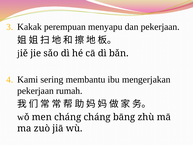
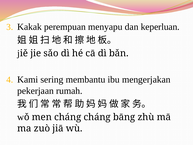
dan pekerjaan: pekerjaan -> keperluan (160, 27)
